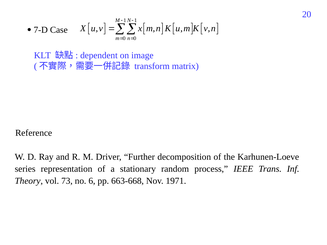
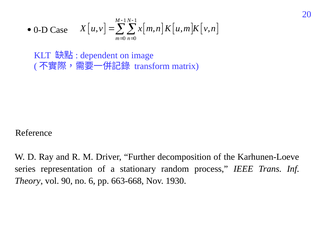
7-D: 7-D -> 0-D (41, 30)
73: 73 -> 90 (67, 181)
1971: 1971 -> 1930 (176, 181)
